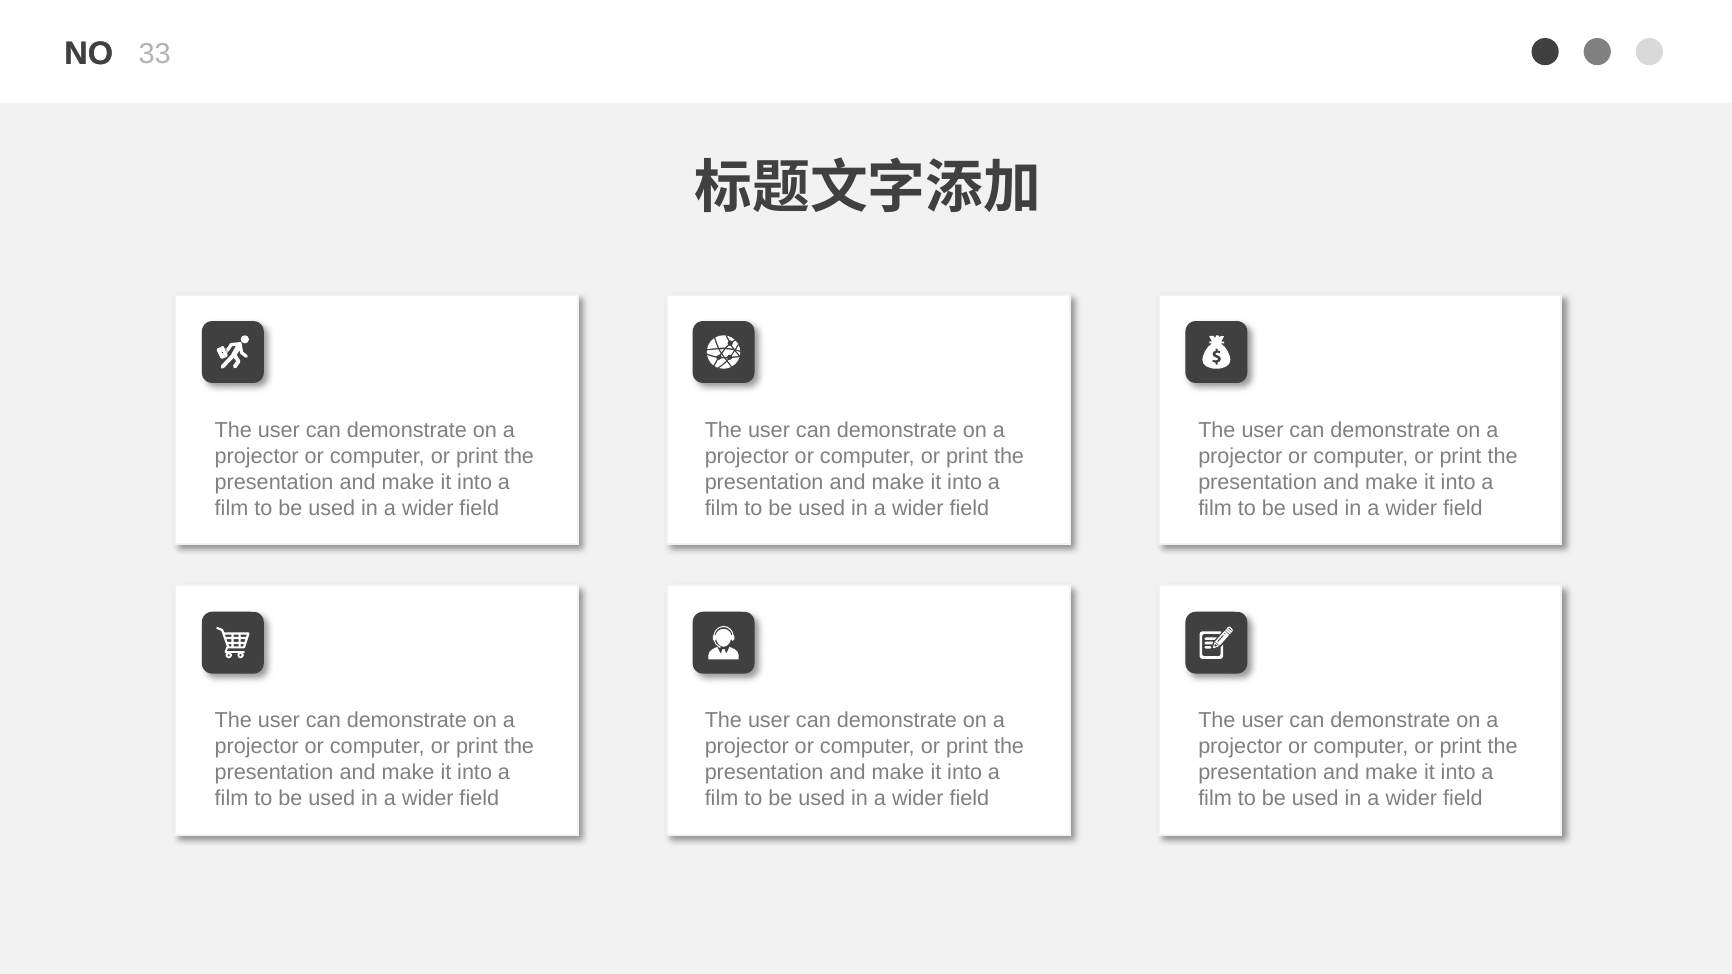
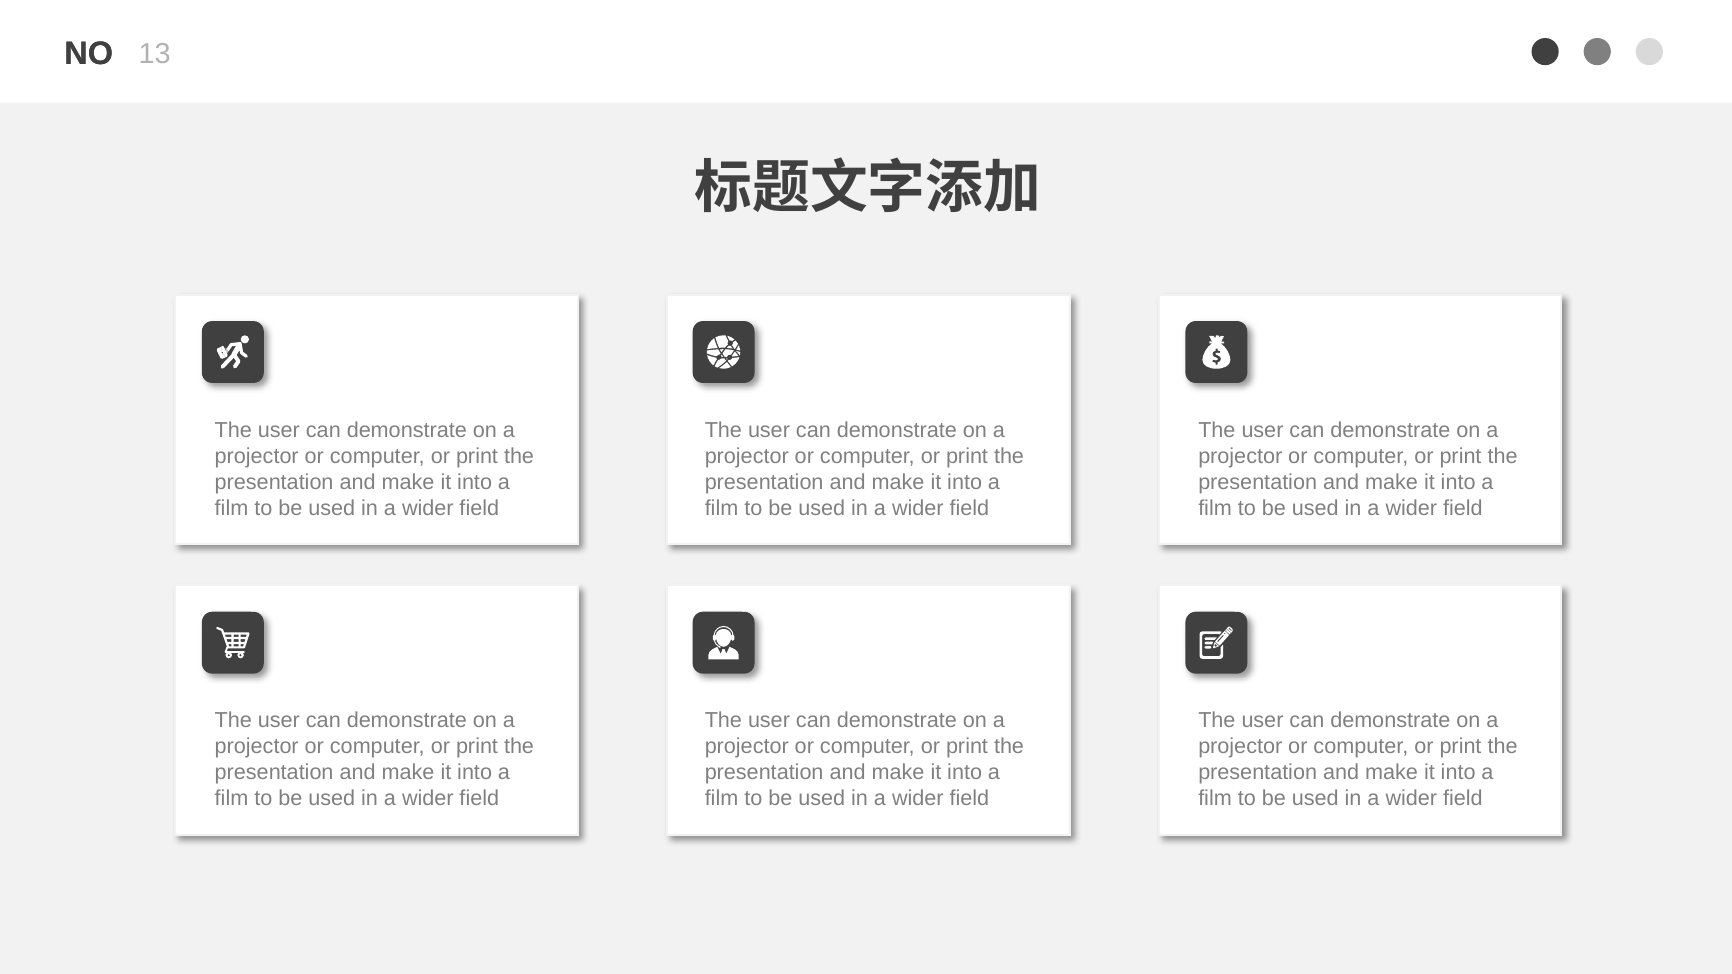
33: 33 -> 13 (155, 54)
